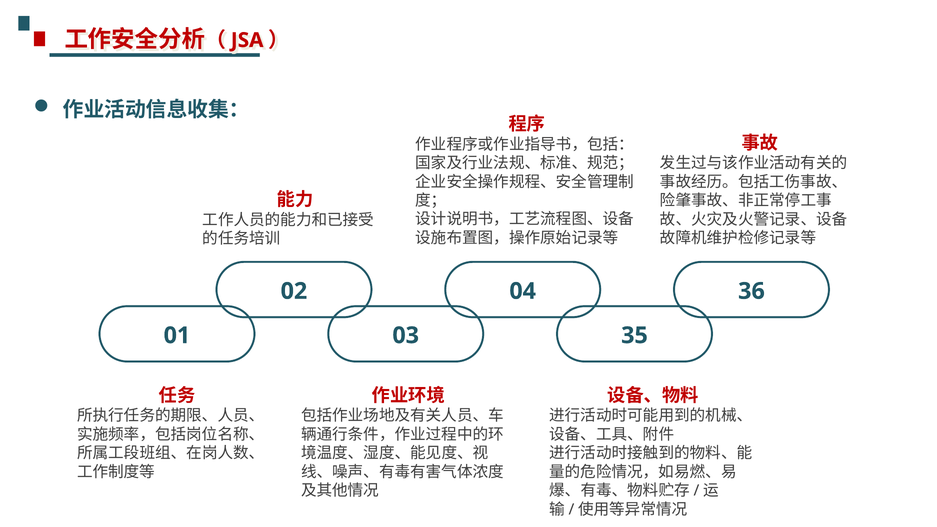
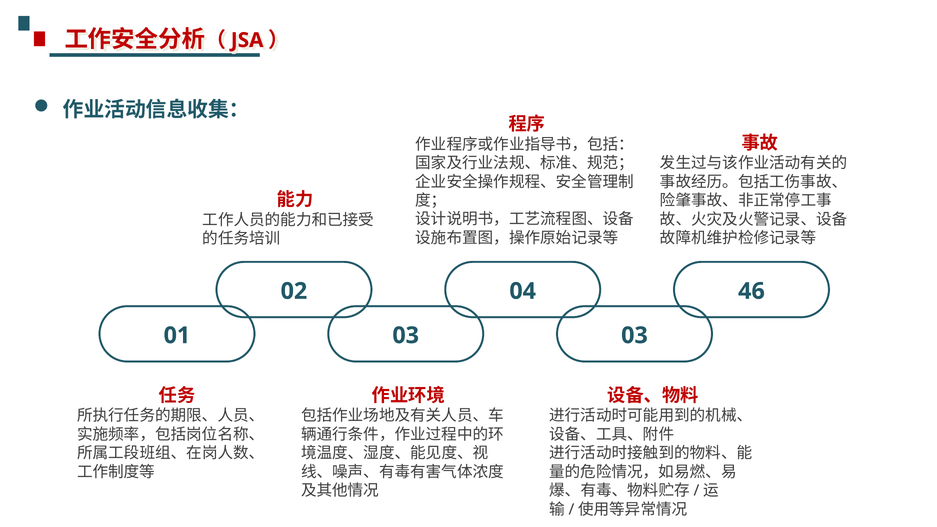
36: 36 -> 46 (751, 291)
03 35: 35 -> 03 (634, 335)
